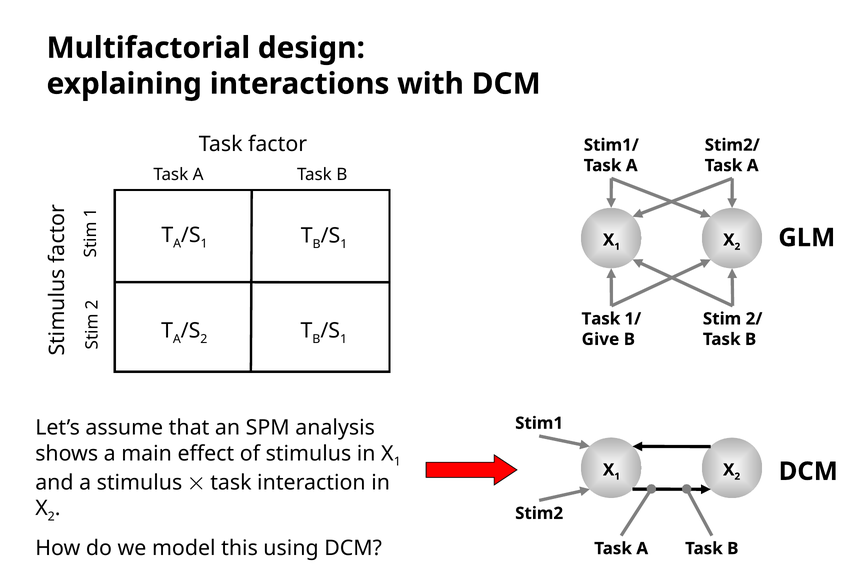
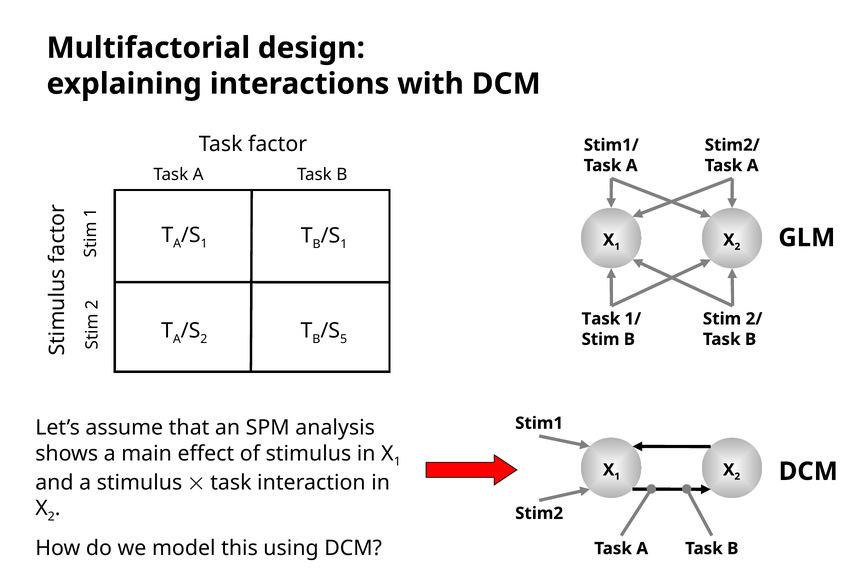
1: 1 -> 5 (344, 339)
Give: Give -> Stim (601, 339)
